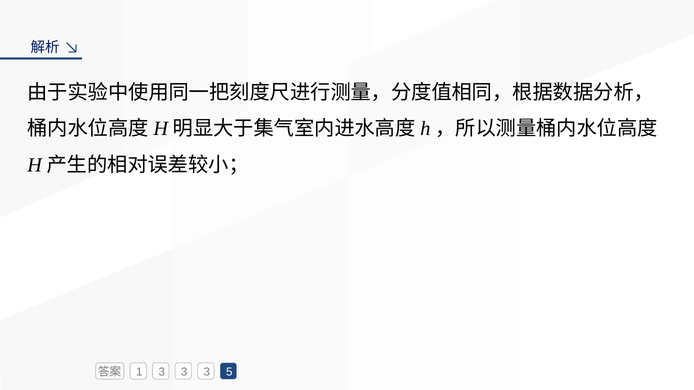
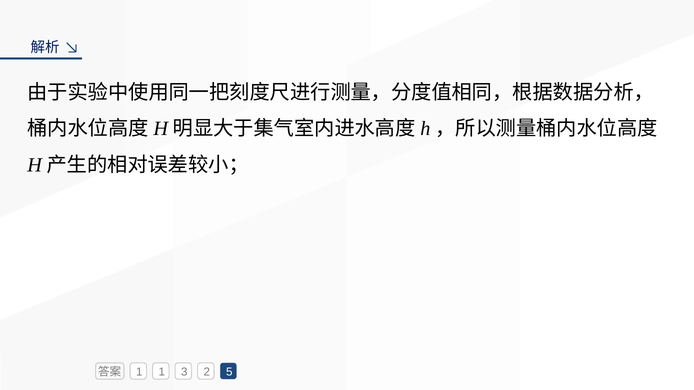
1 3: 3 -> 1 (162, 372)
3: 3 -> 2 (207, 372)
